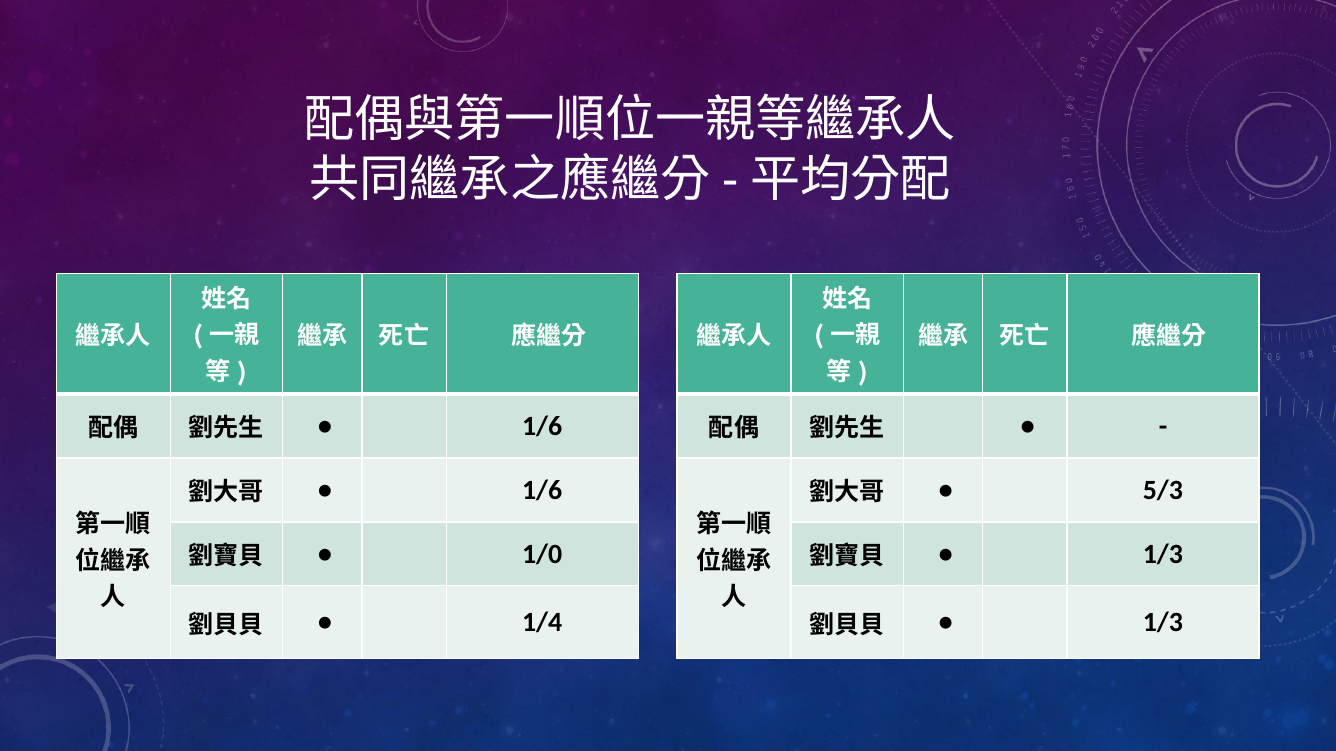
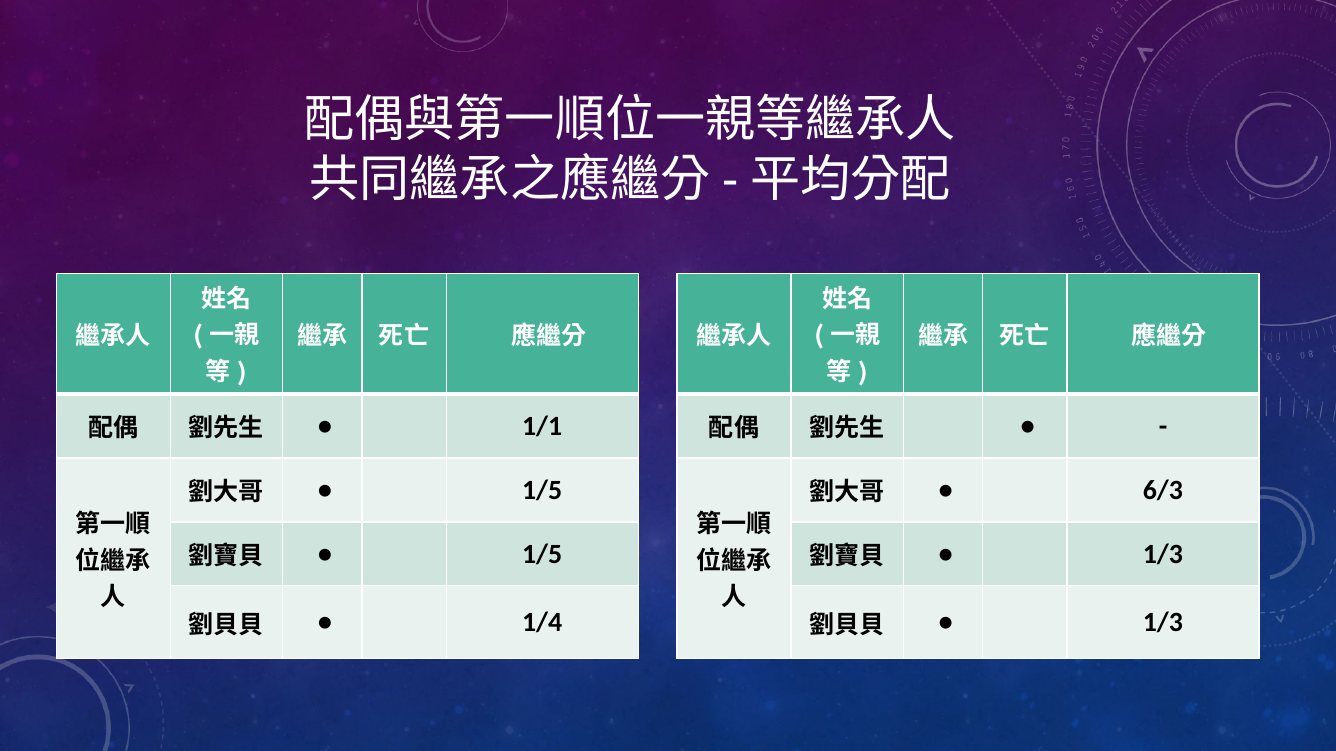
1/6: 1/6 -> 1/1 (542, 427)
1/6: 1/6 -> 1/5 (542, 491)
5/3: 5/3 -> 6/3 (1163, 491)
1/0: 1/0 -> 1/5 (542, 555)
